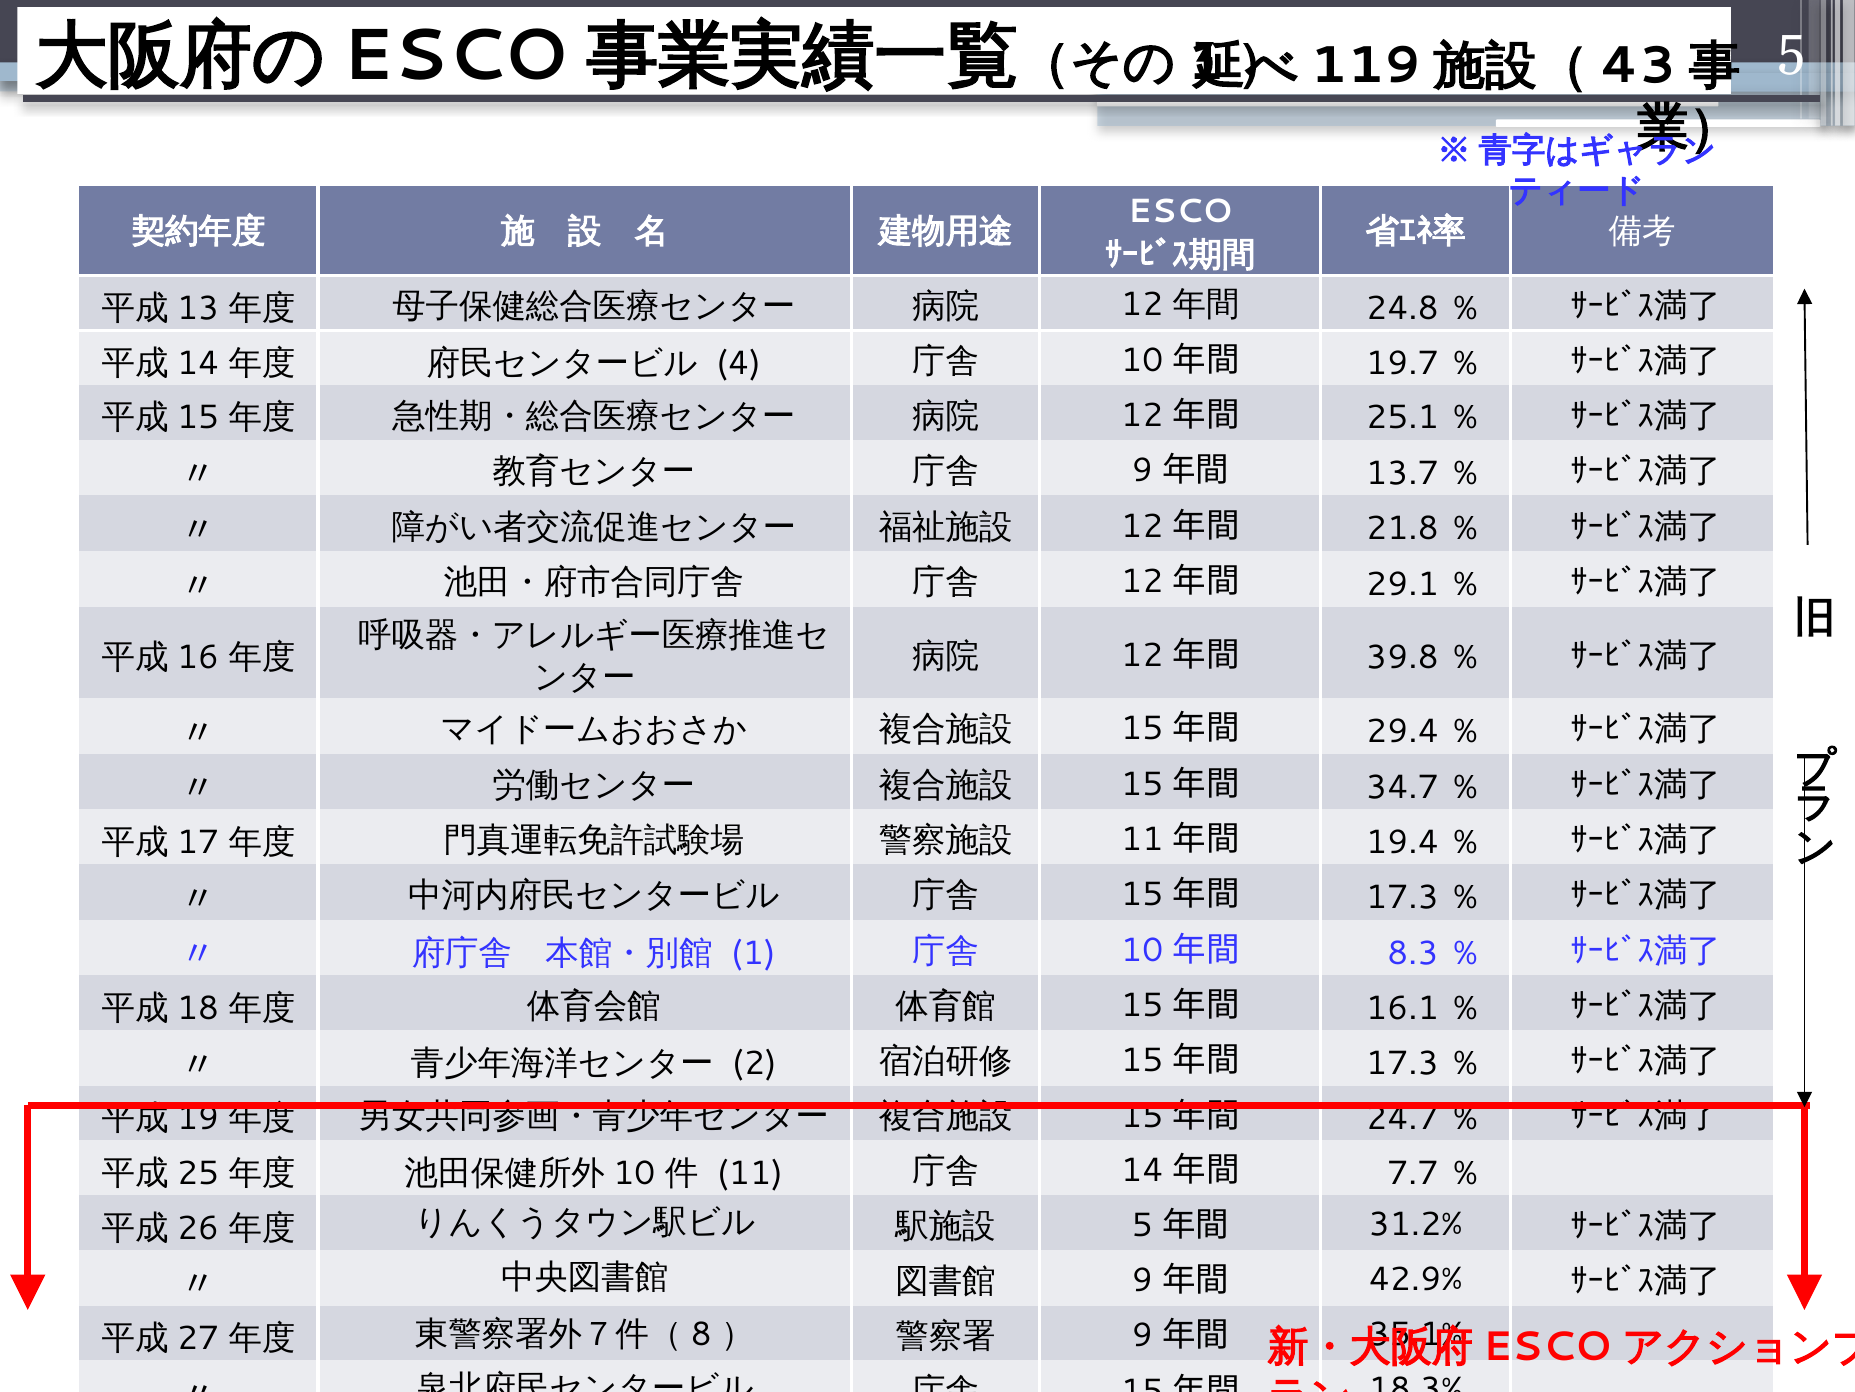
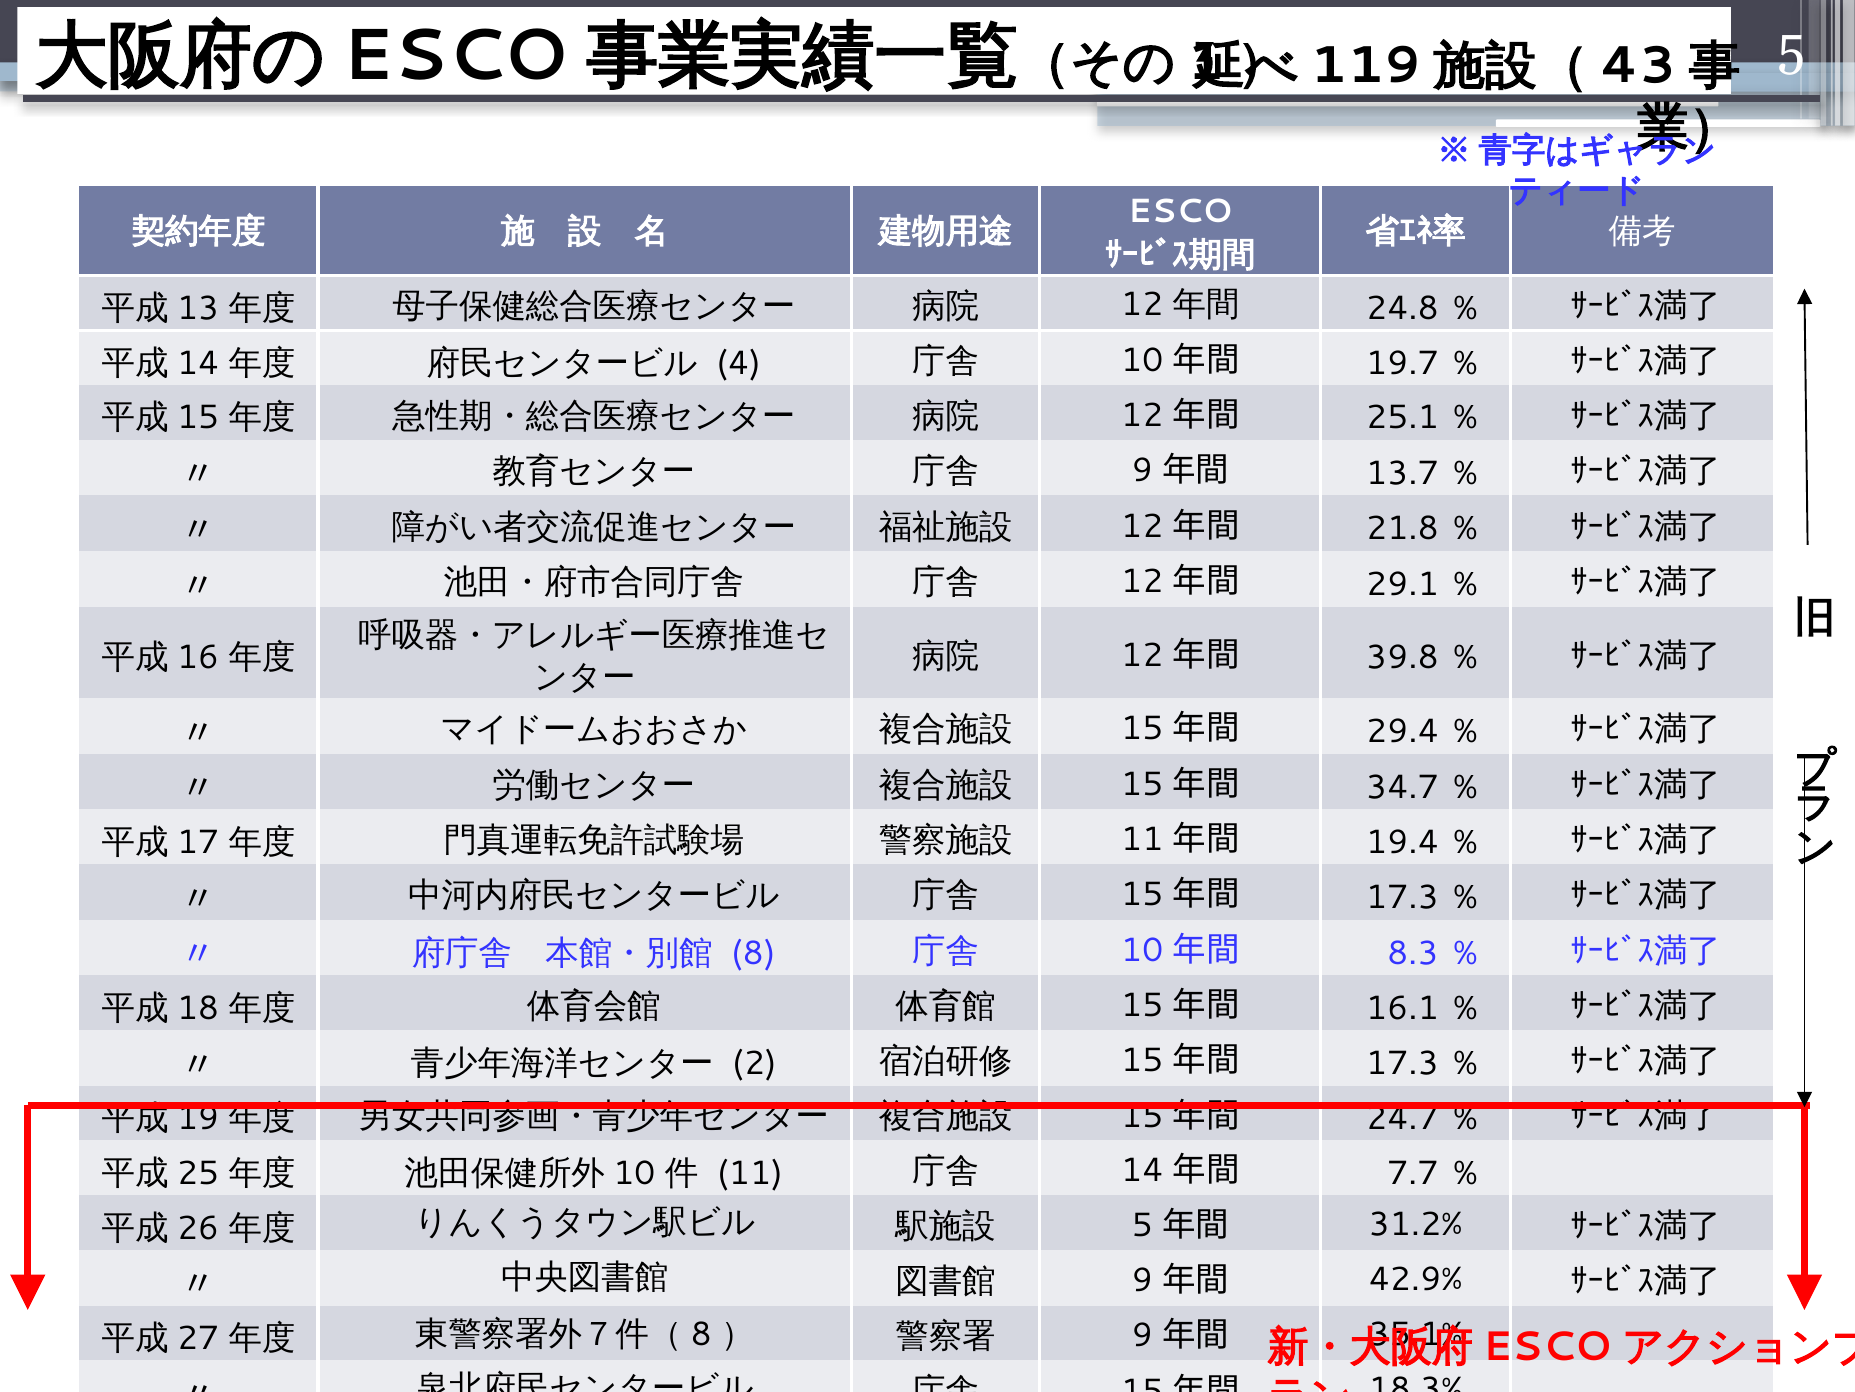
1: 1 -> 8 (753, 953)
